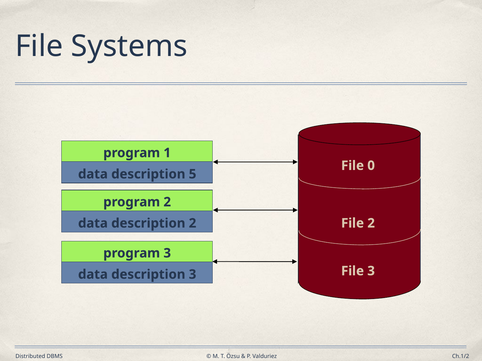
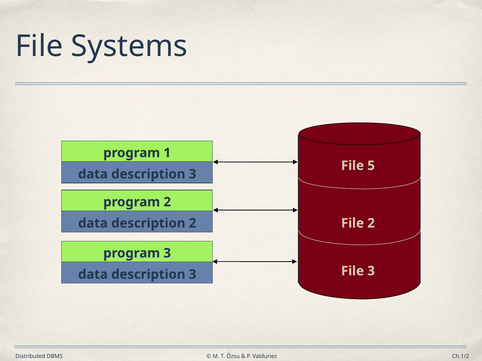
0: 0 -> 5 (371, 166)
5: 5 -> 3 (193, 174)
